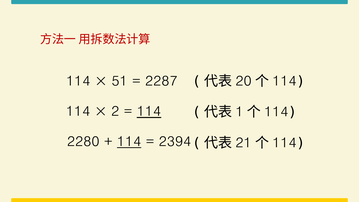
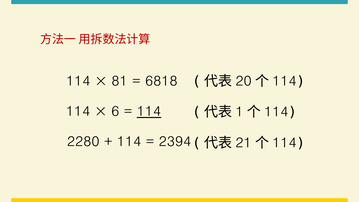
51: 51 -> 81 (120, 81)
2287: 2287 -> 6818 (161, 81)
2: 2 -> 6 (115, 111)
114 underline: present -> none (129, 142)
